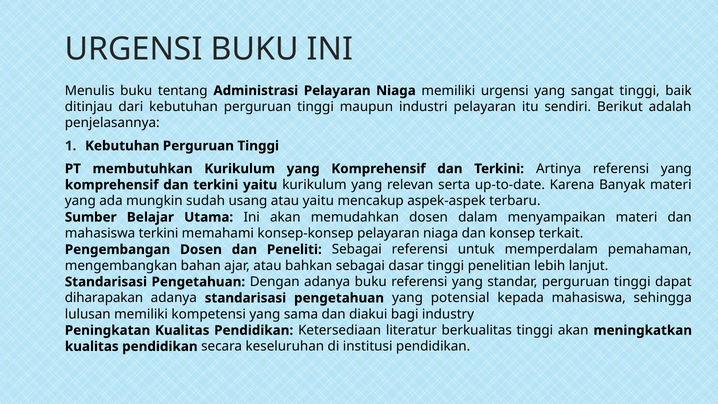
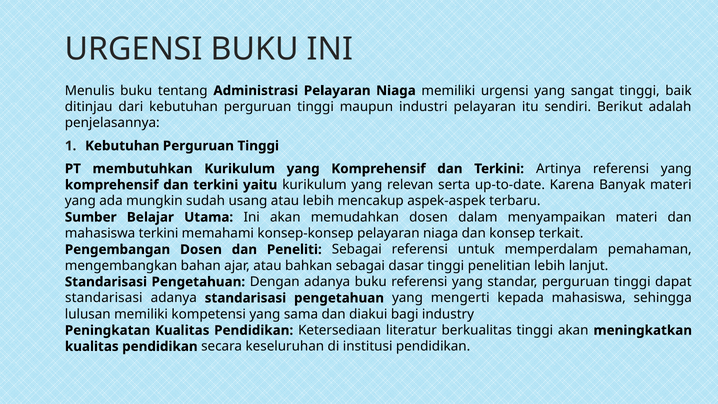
atau yaitu: yaitu -> lebih (318, 201)
diharapakan: diharapakan -> standarisasi (104, 298)
potensial: potensial -> mengerti (460, 298)
